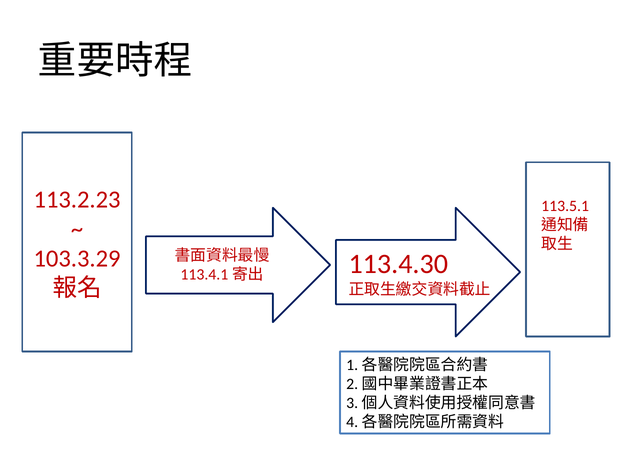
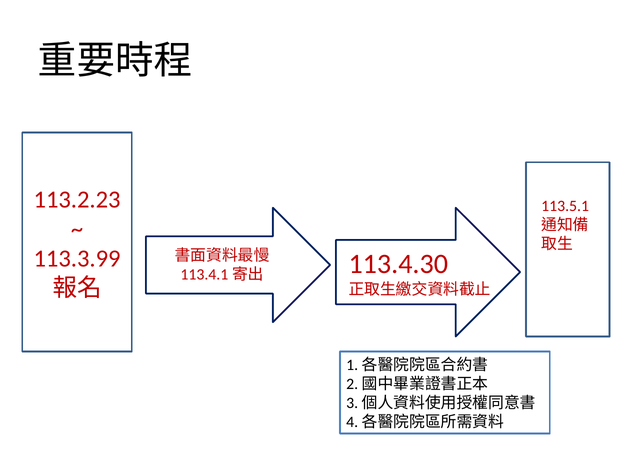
103.3.29: 103.3.29 -> 113.3.99 (77, 258)
